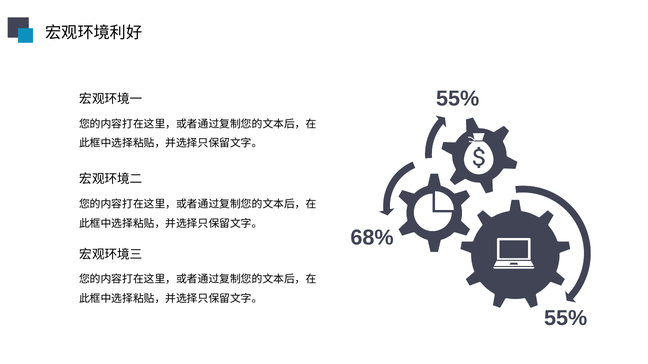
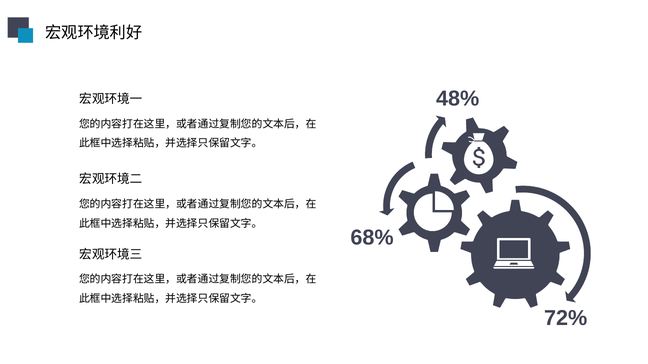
55%: 55% -> 48% (458, 99)
55%: 55% -> 72% (566, 319)
